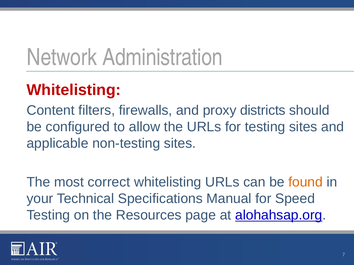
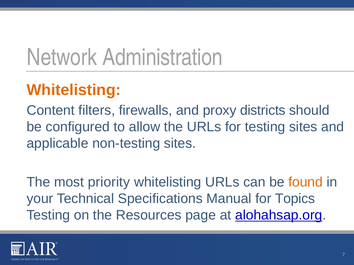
Whitelisting colour: red -> orange (74, 90)
correct: correct -> priority (109, 183)
Speed: Speed -> Topics (295, 199)
